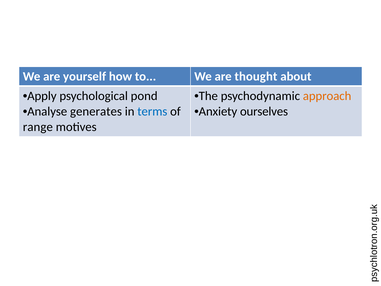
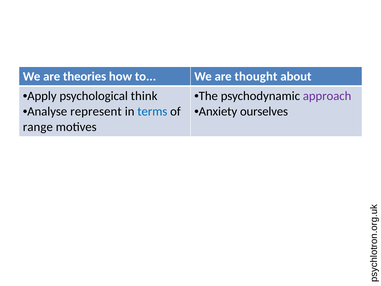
yourself: yourself -> theories (85, 76)
pond: pond -> think (144, 96)
approach colour: orange -> purple (327, 96)
generates: generates -> represent (96, 111)
